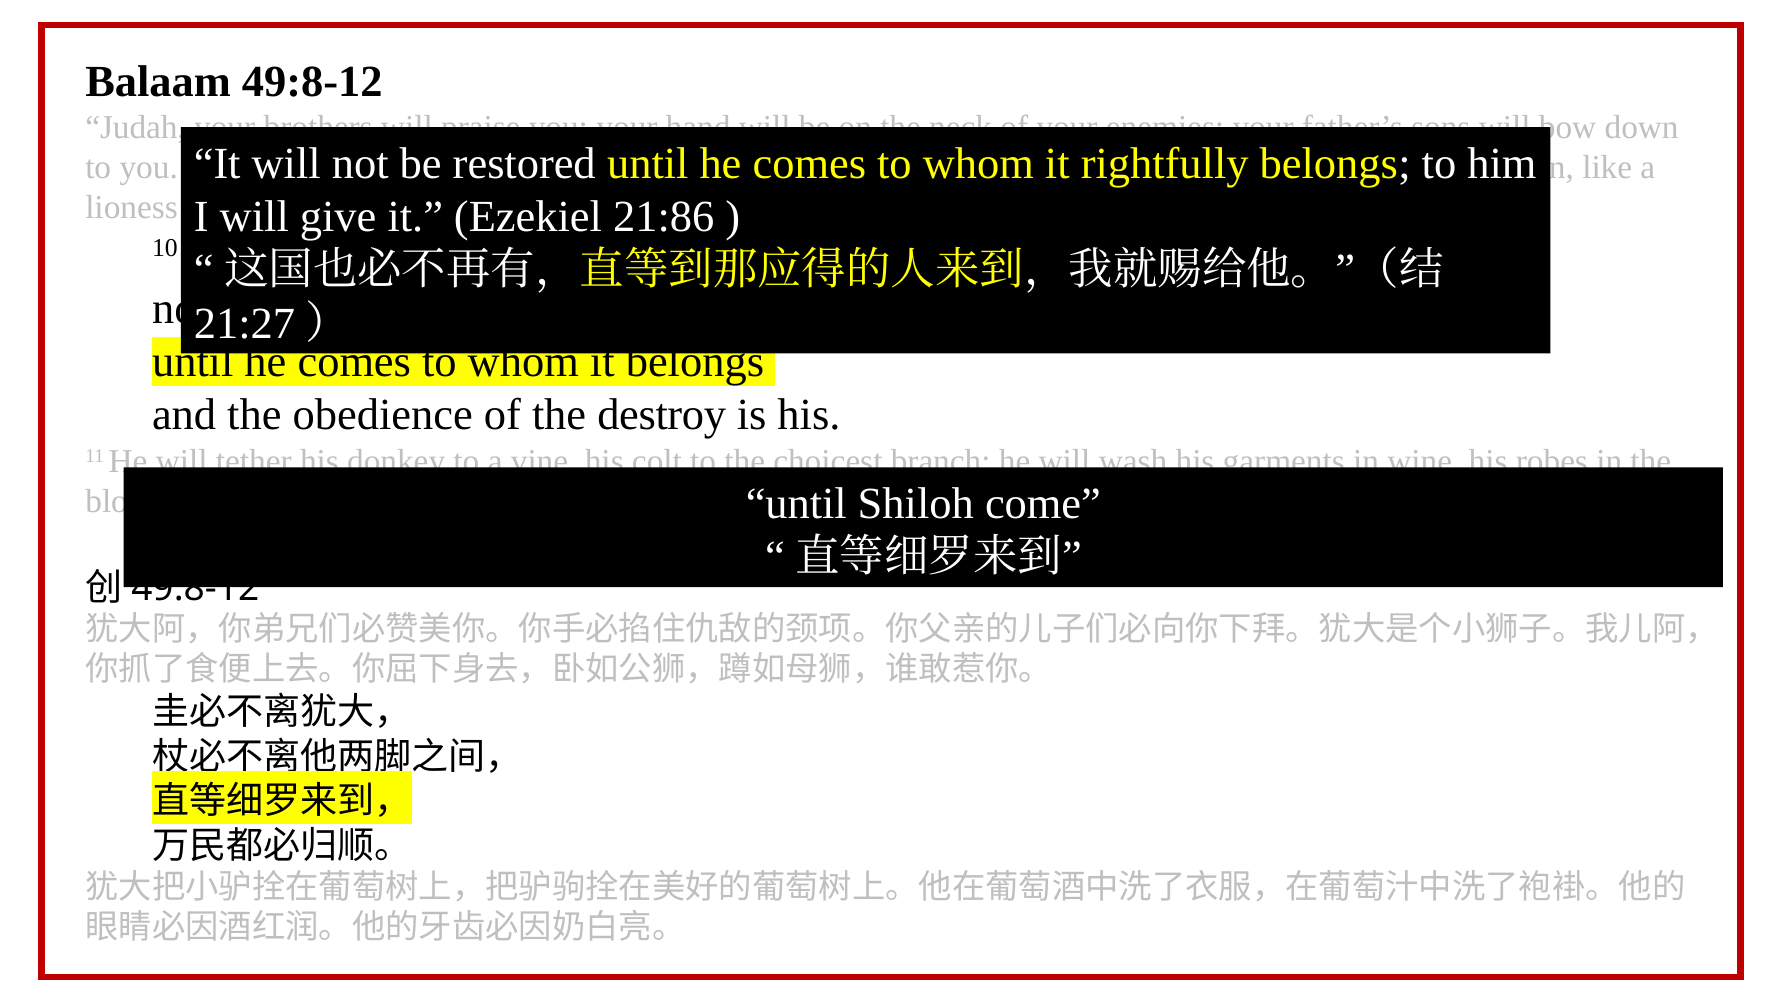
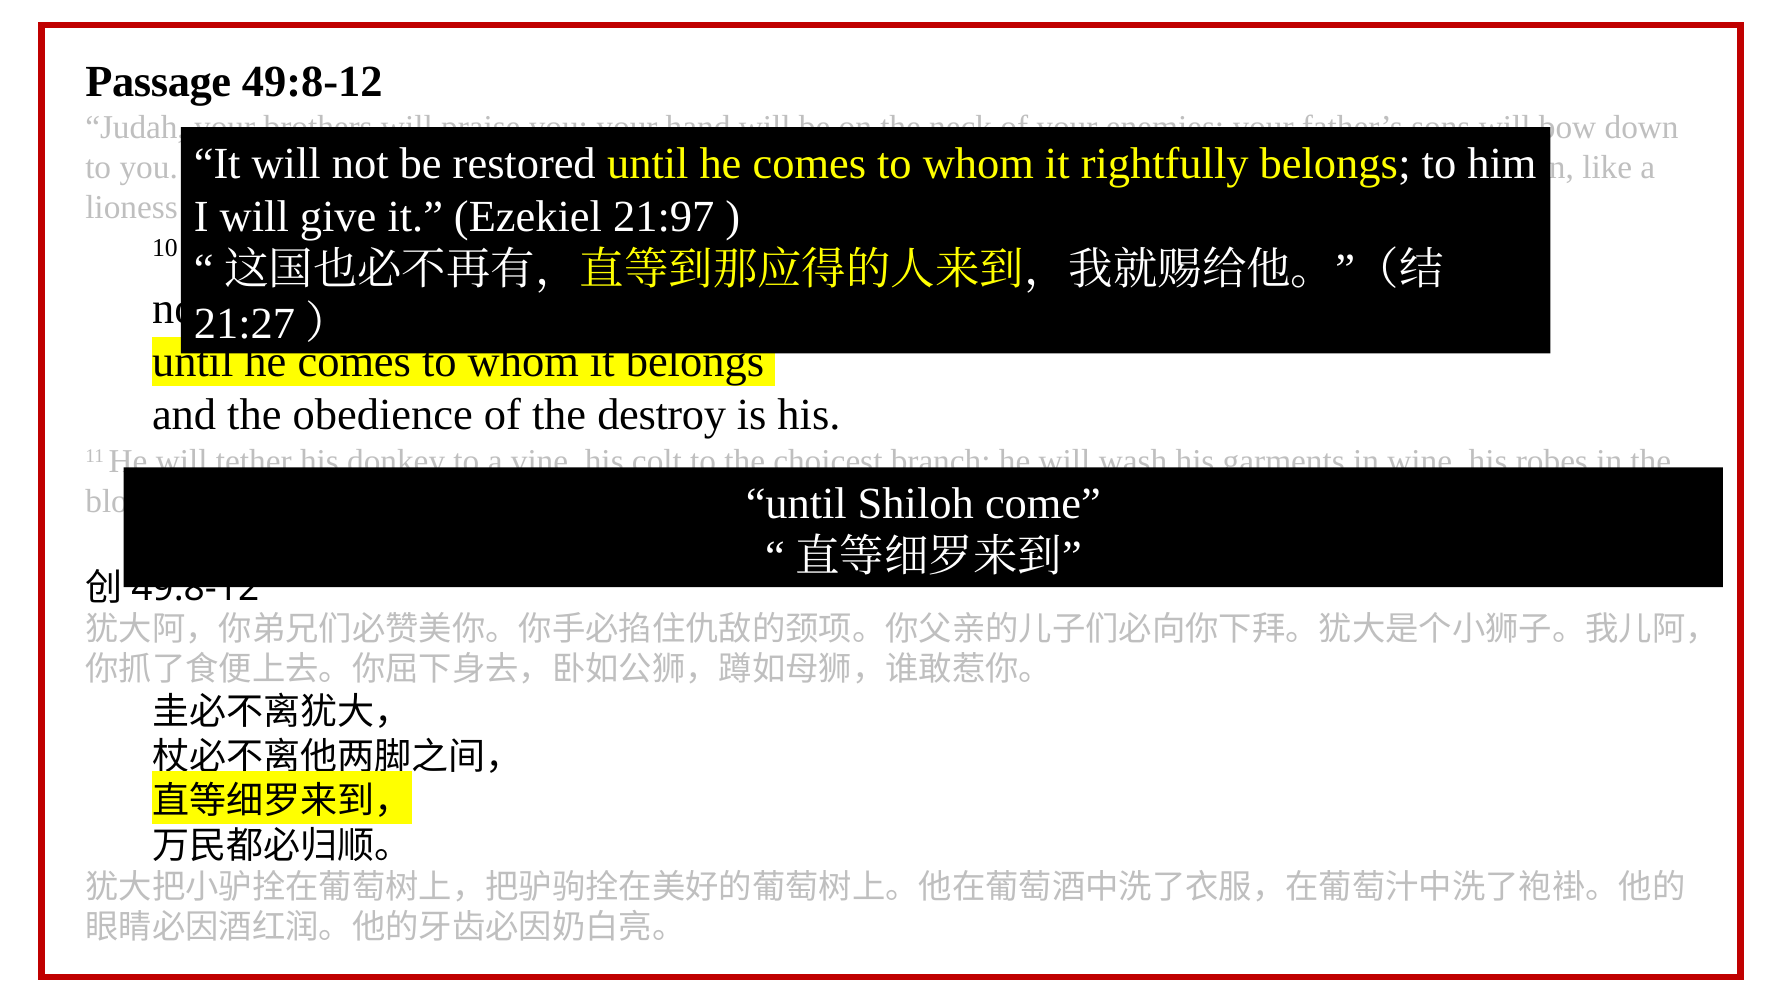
Balaam: Balaam -> Passage (158, 82)
21:86: 21:86 -> 21:97 (664, 217)
